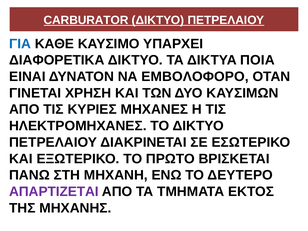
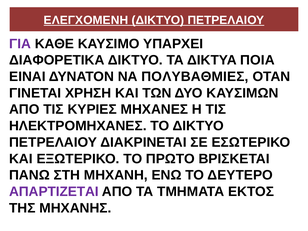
CARBURATOR: CARBURATOR -> ΕΛΕΓΧΟΜΕΝΗ (86, 20)
ΓΙΑ colour: blue -> purple (20, 44)
ΕΜΒΟΛΟΦΟΡΟ: ΕΜΒΟΛΟΦΟΡΟ -> ΠΟΛΥΒΑΘΜΙΕΣ (195, 77)
